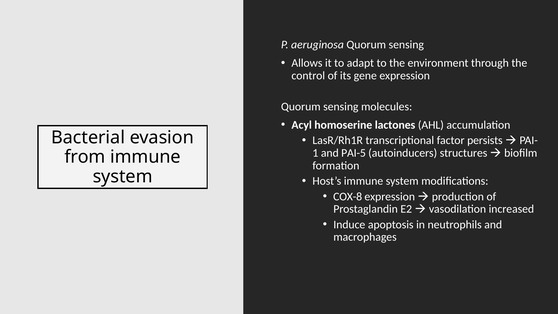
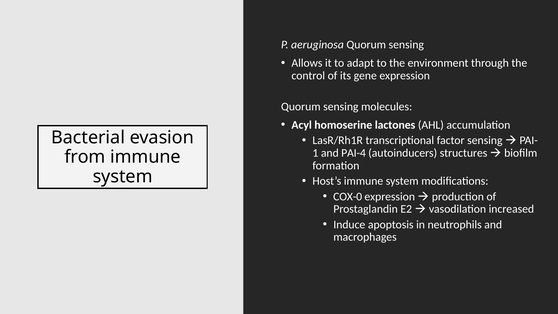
factor persists: persists -> sensing (485, 140)
PAI-5: PAI-5 -> PAI-4 (354, 153)
COX-8: COX-8 -> COX-0 (348, 196)
